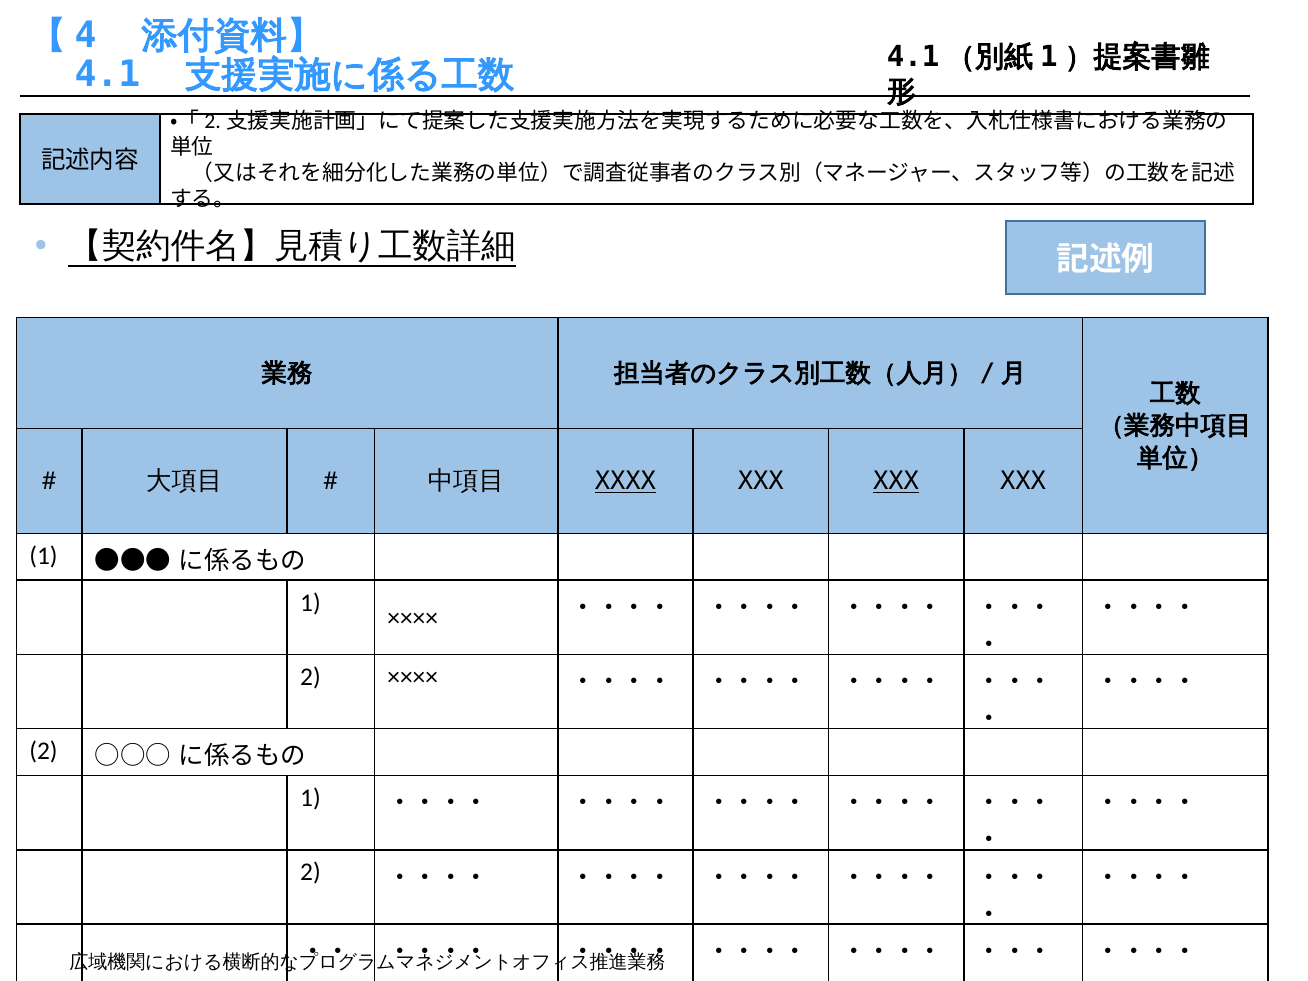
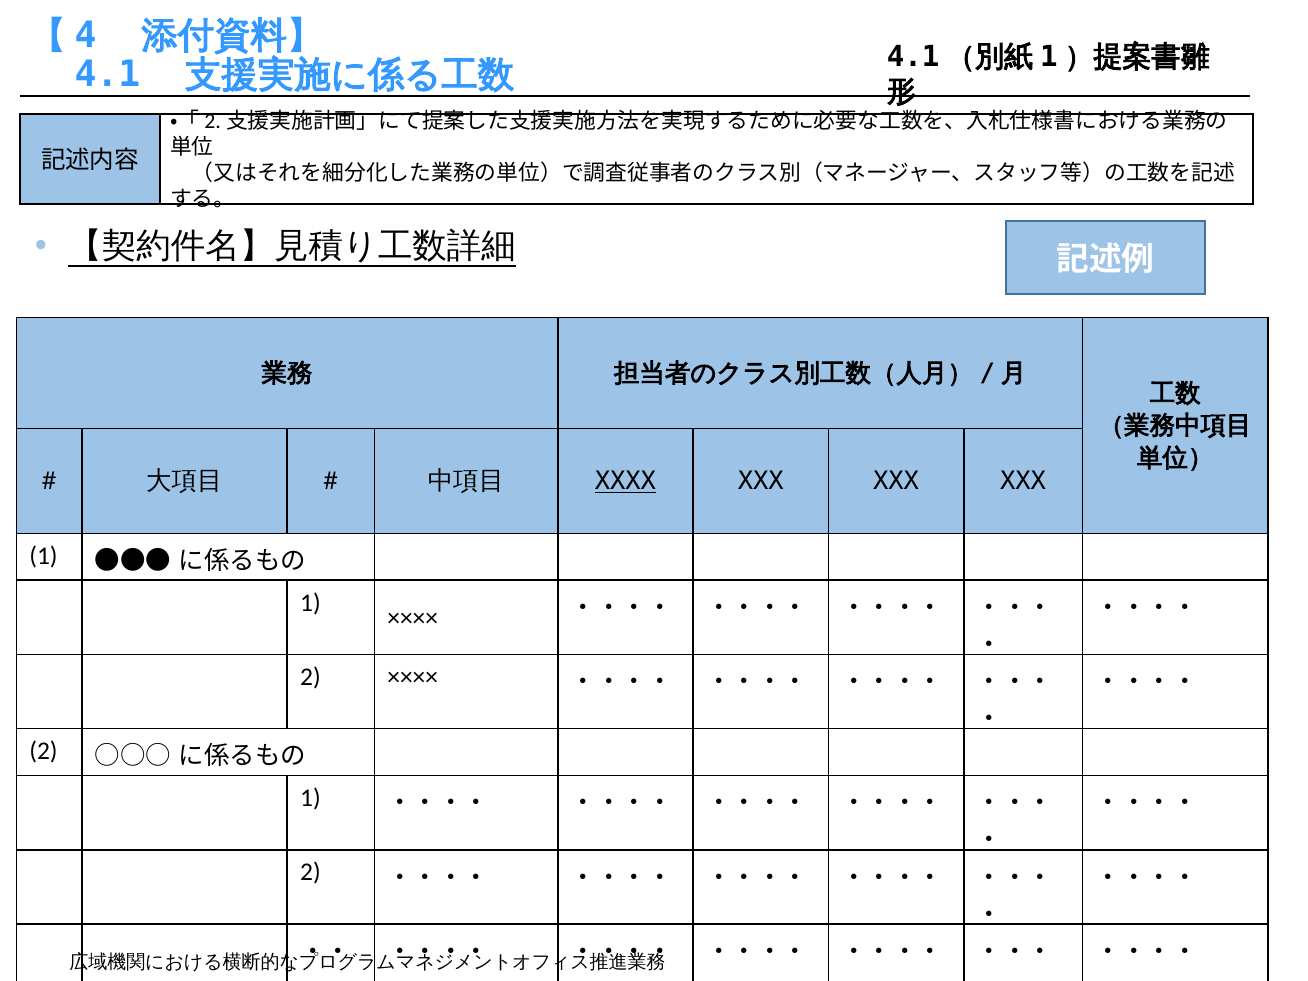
XXX underline: present -> none (896, 481)
